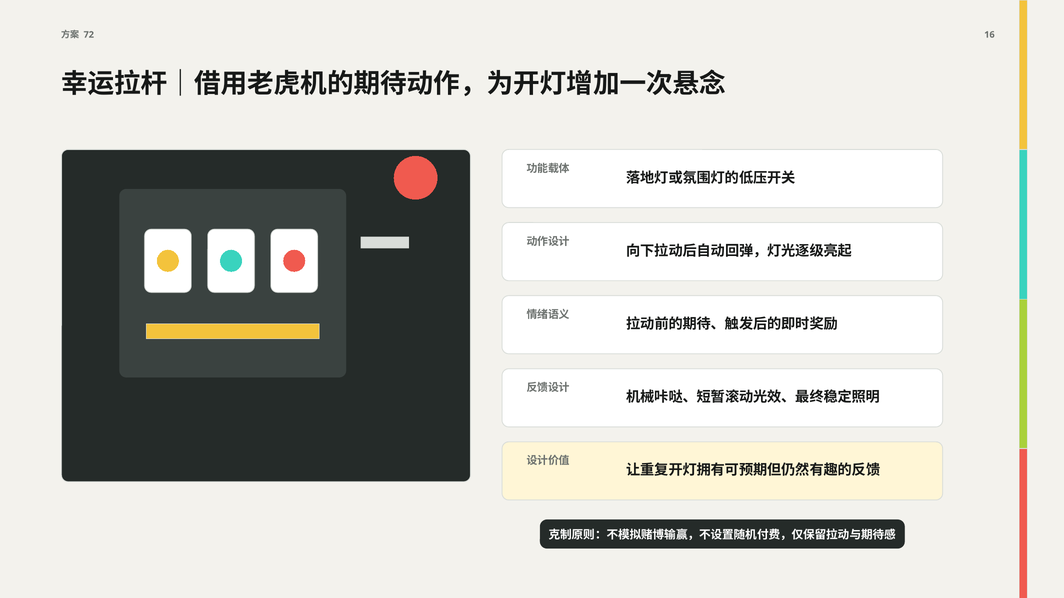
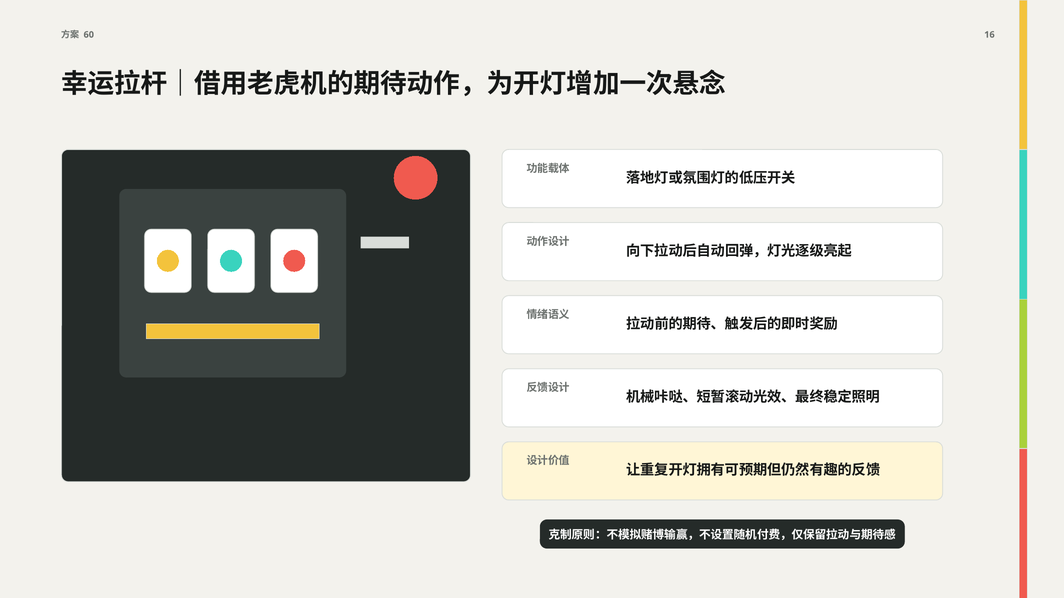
72: 72 -> 60 (89, 35)
